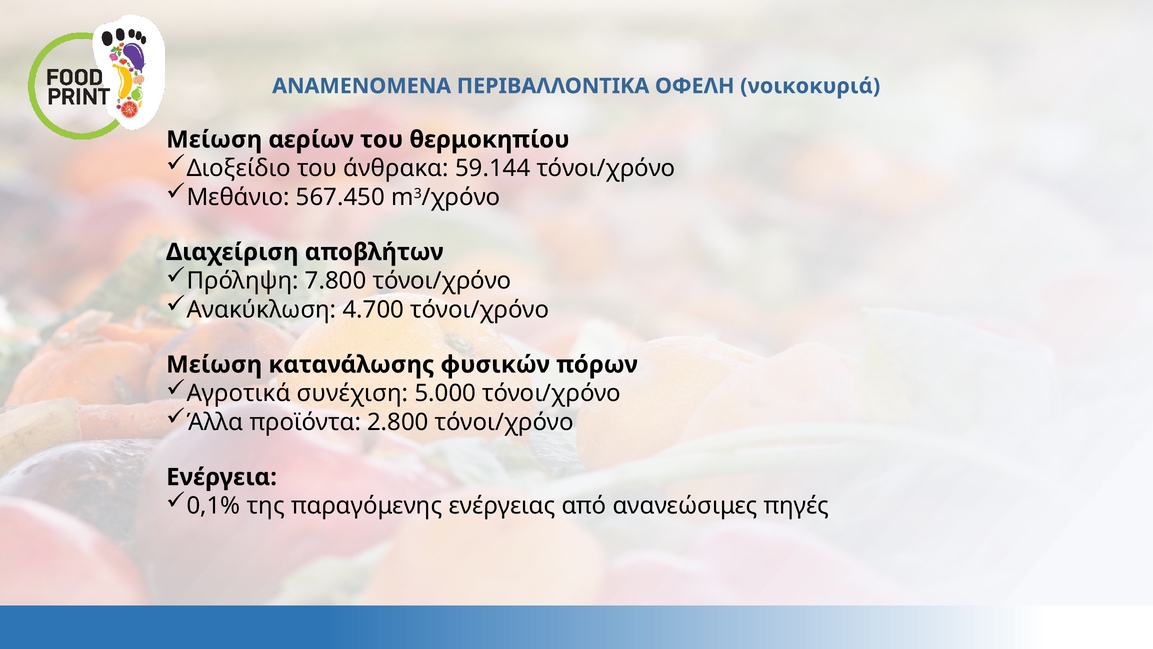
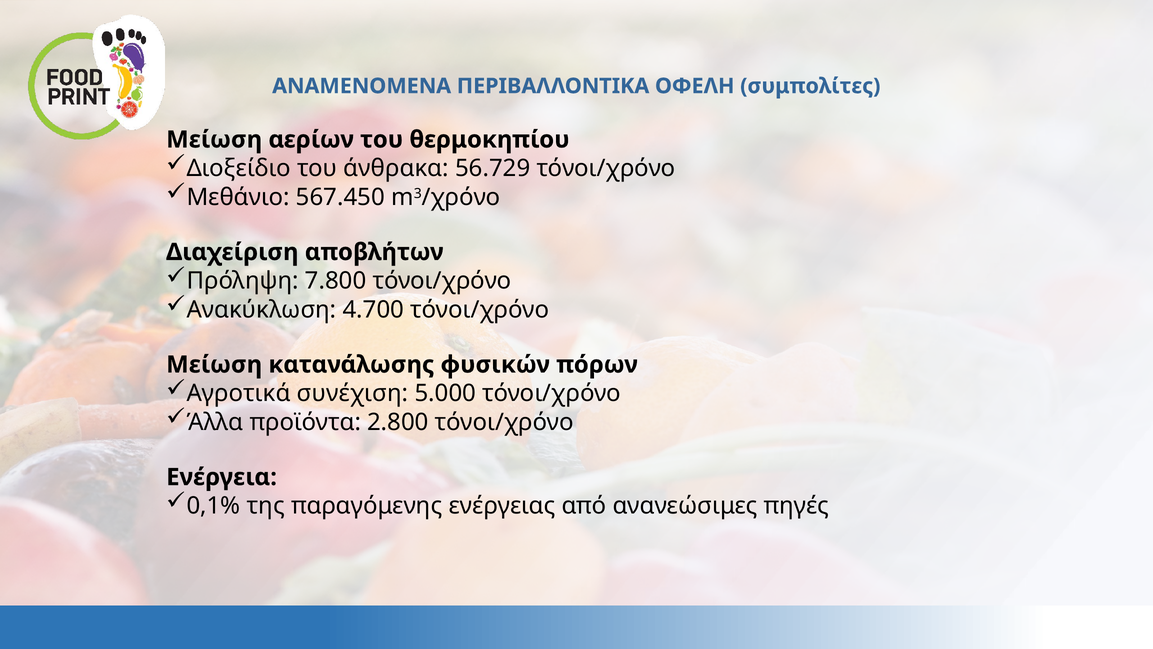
νοικοκυριά: νοικοκυριά -> συμπολίτες (810, 86)
59.144: 59.144 -> 56.729 (493, 168)
